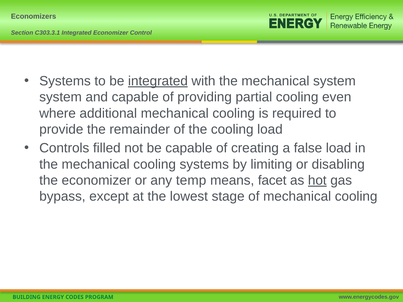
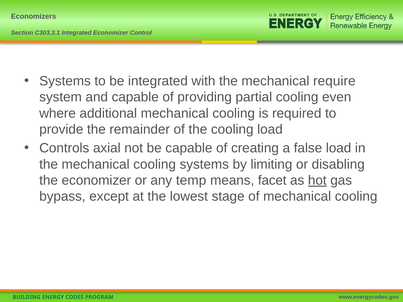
integrated underline: present -> none (158, 81)
mechanical system: system -> require (334, 81)
filled: filled -> axial (107, 148)
